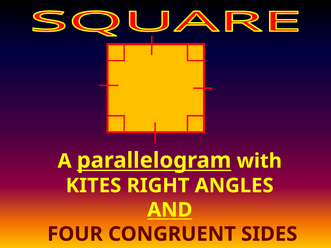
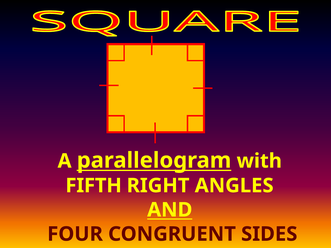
KITES: KITES -> FIFTH (94, 186)
